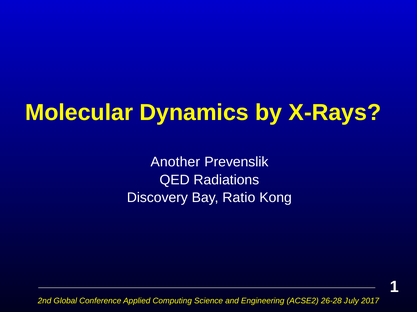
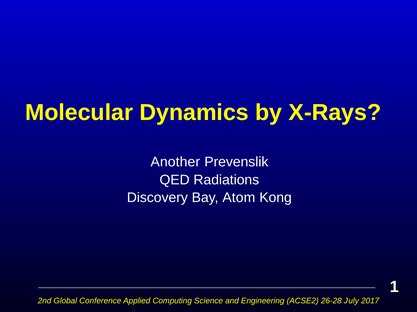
Ratio: Ratio -> Atom (239, 198)
